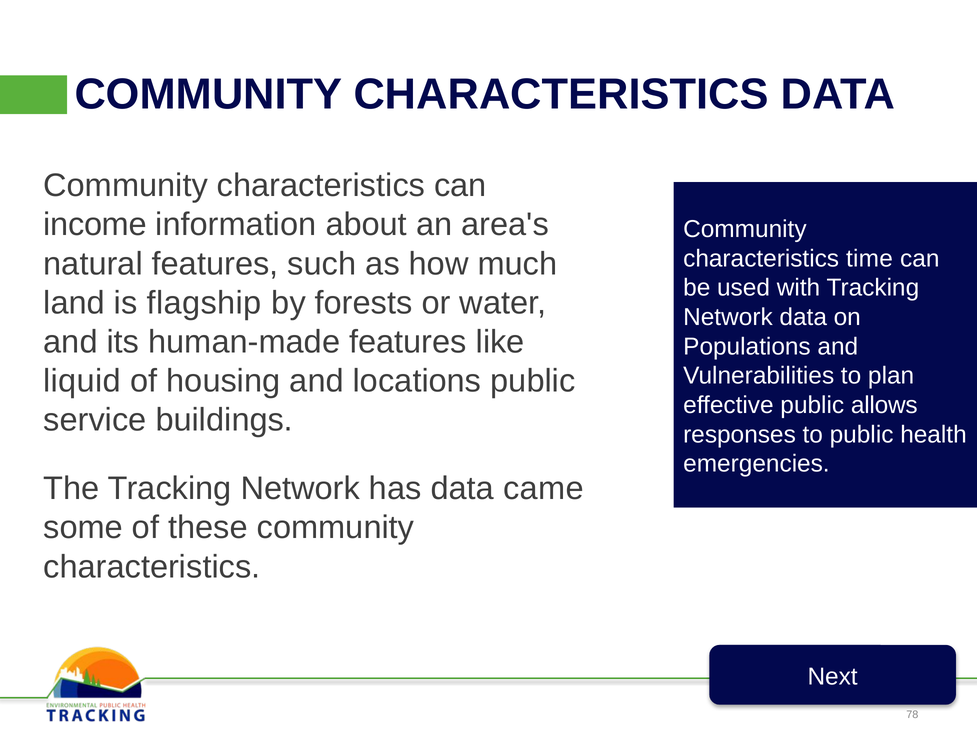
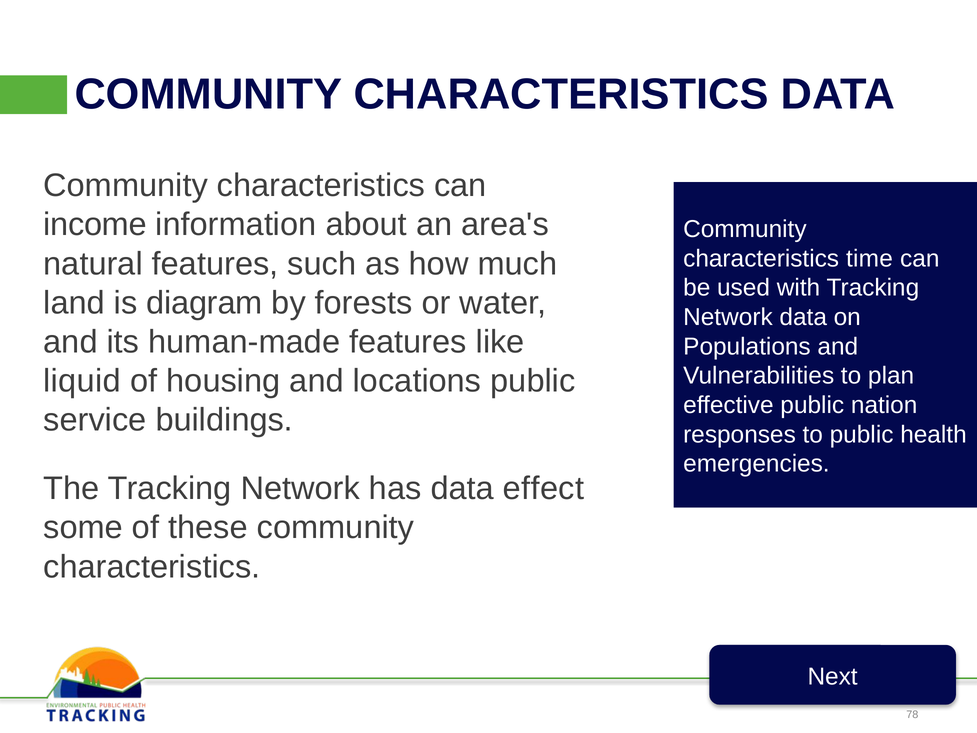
flagship: flagship -> diagram (204, 303)
allows: allows -> nation (884, 405)
came: came -> effect (544, 488)
